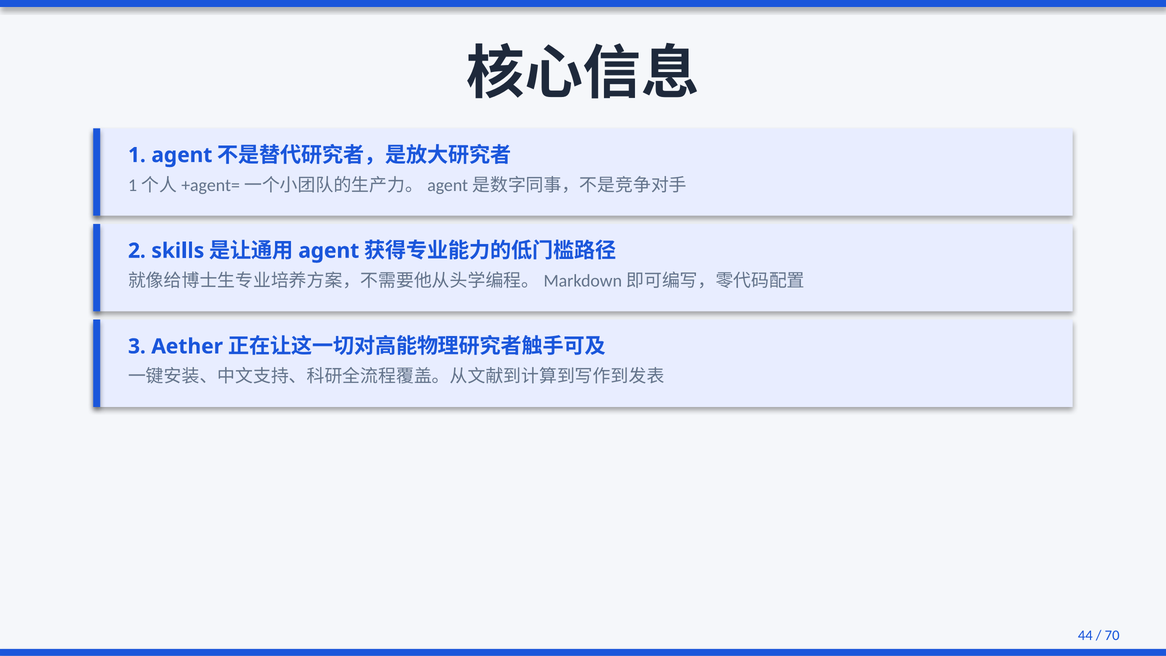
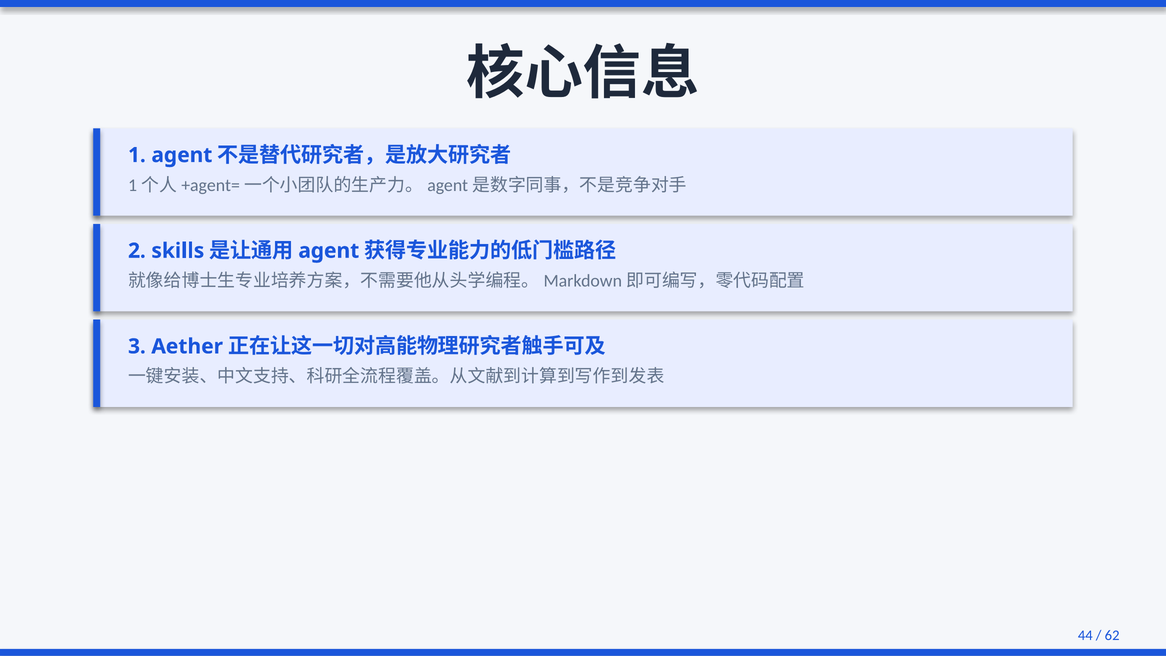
70: 70 -> 62 (1112, 635)
